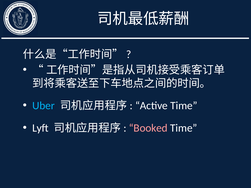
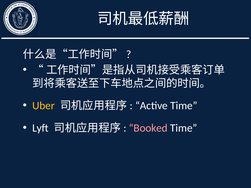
Uber colour: light blue -> yellow (44, 106)
